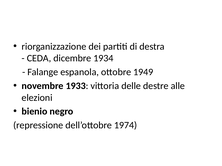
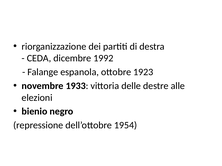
1934: 1934 -> 1992 (103, 58)
1949: 1949 -> 1923 (143, 72)
1974: 1974 -> 1954 (126, 126)
